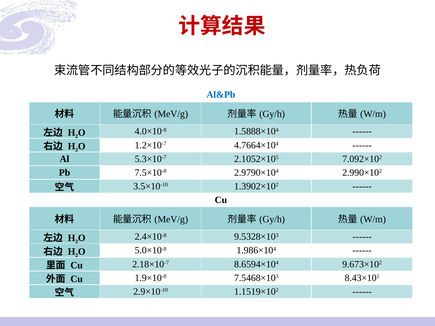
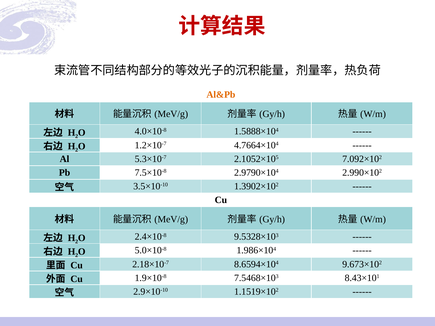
Al&Pb colour: blue -> orange (221, 95)
